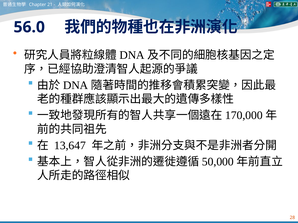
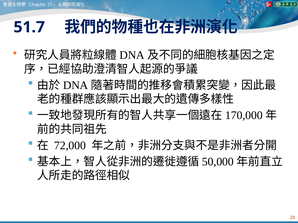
56.0: 56.0 -> 51.7 (29, 27)
13,647: 13,647 -> 72,000 (70, 146)
